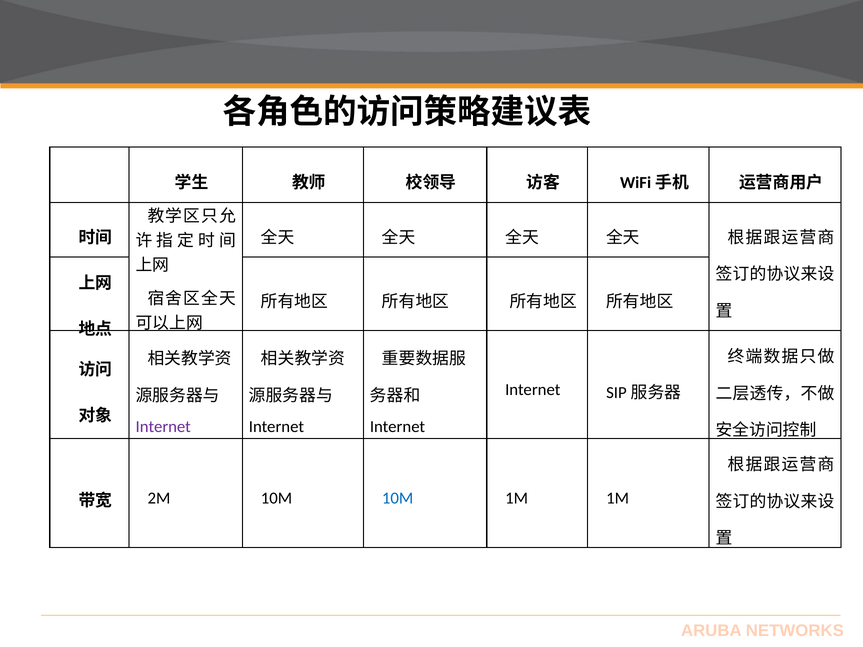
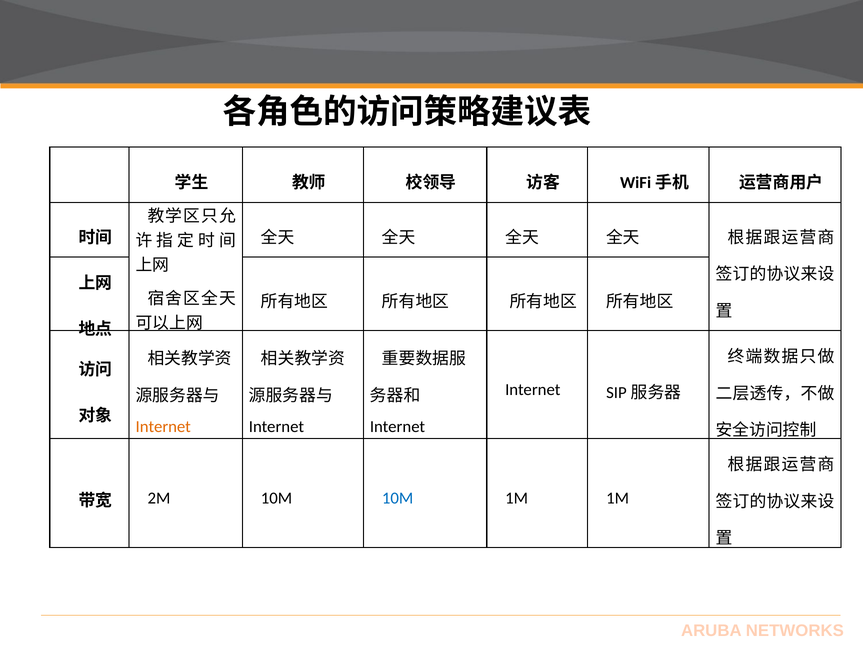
Internet colour: purple -> orange (163, 427)
